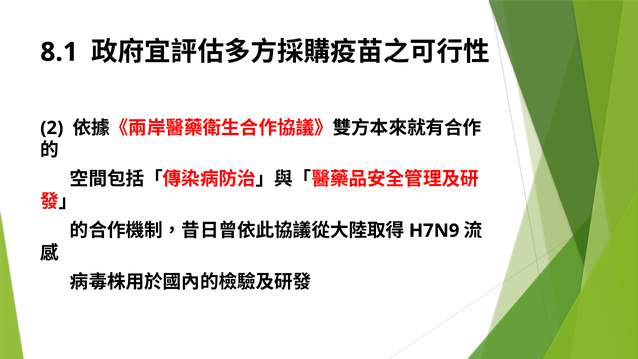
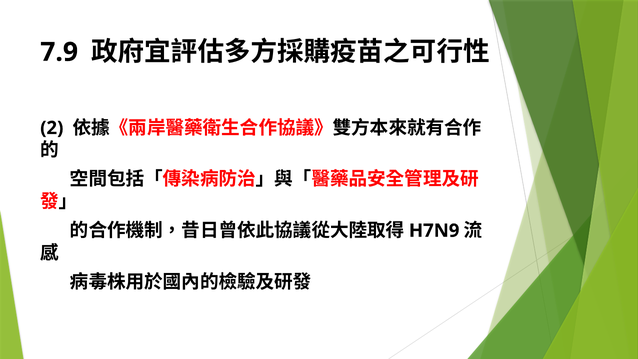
8.1: 8.1 -> 7.9 (59, 52)
